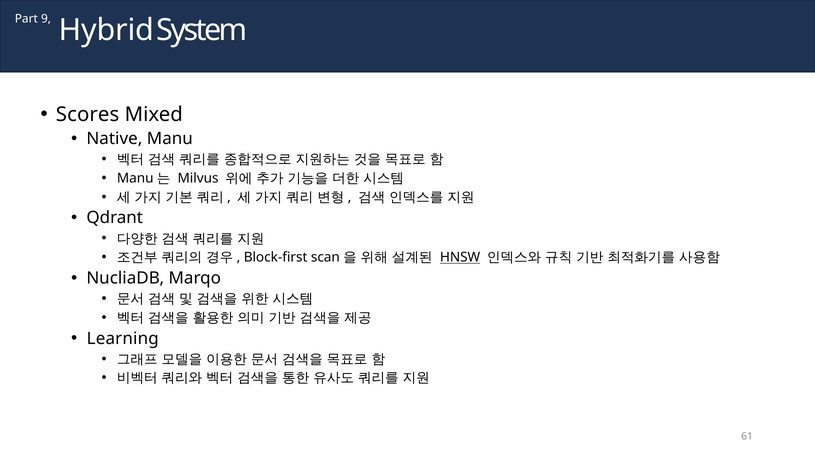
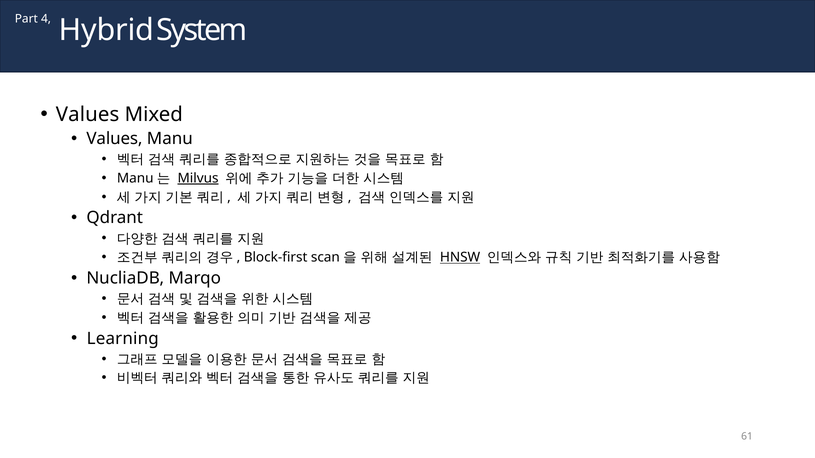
9: 9 -> 4 (46, 19)
Scores: Scores -> Values (88, 114)
Native: Native -> Values (114, 139)
Milvus underline: none -> present (198, 178)
